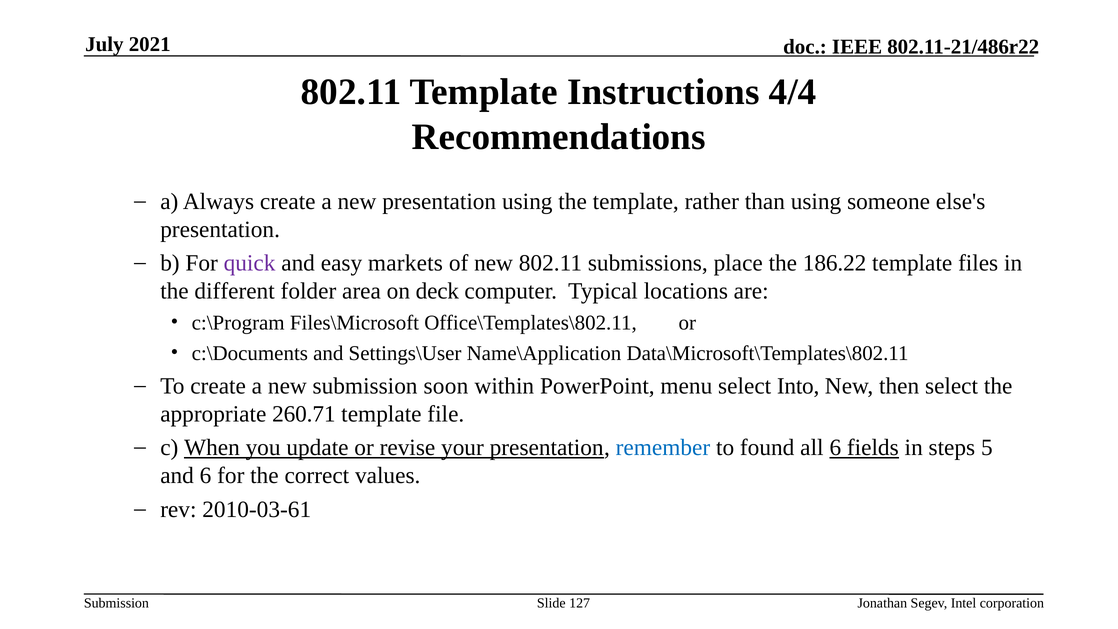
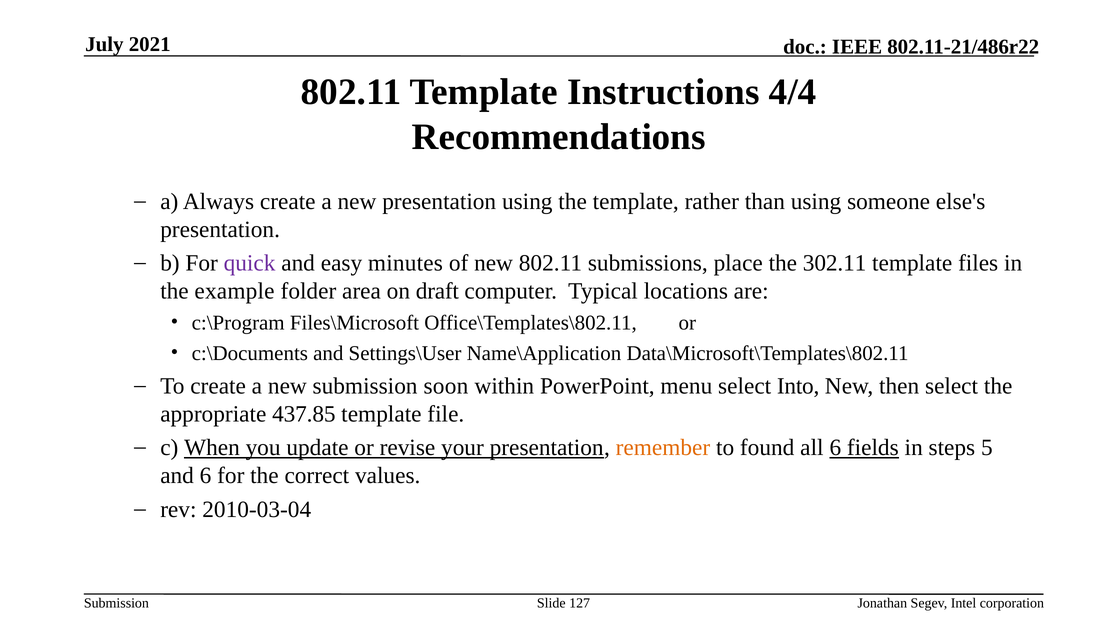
markets: markets -> minutes (405, 263)
186.22: 186.22 -> 302.11 (835, 263)
different: different -> example (235, 291)
deck: deck -> draft (437, 291)
260.71: 260.71 -> 437.85 (304, 414)
remember colour: blue -> orange (663, 448)
2010-03-61: 2010-03-61 -> 2010-03-04 (257, 509)
